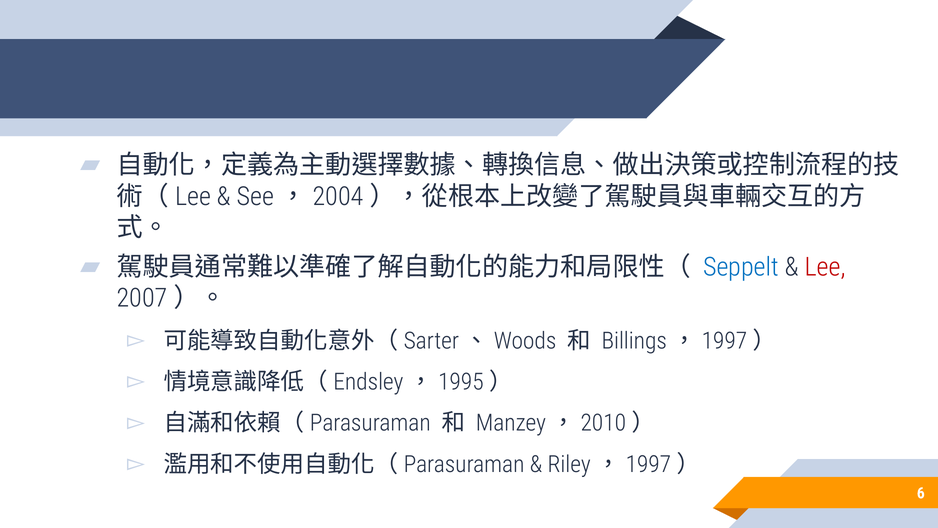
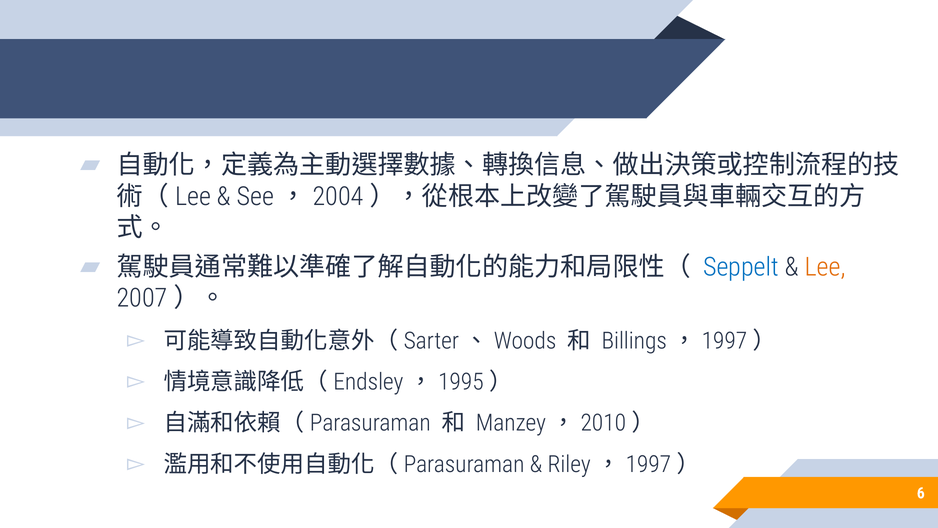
Lee colour: red -> orange (825, 267)
